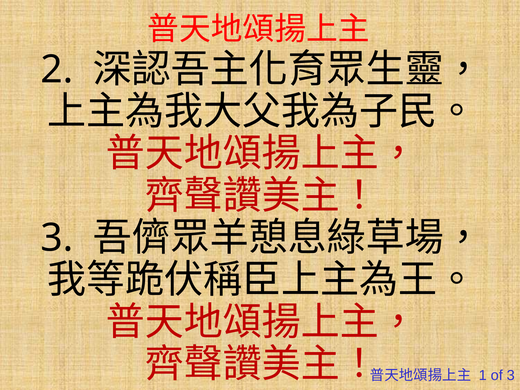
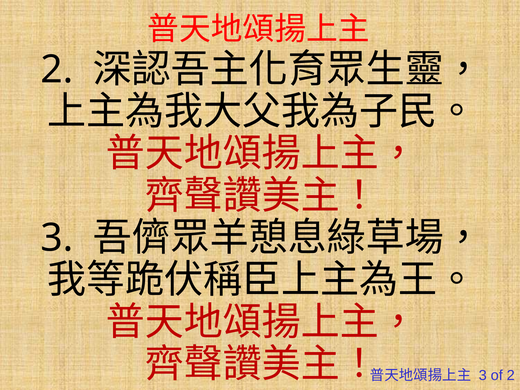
1: 1 -> 3 (483, 375)
of 3: 3 -> 2 (511, 375)
